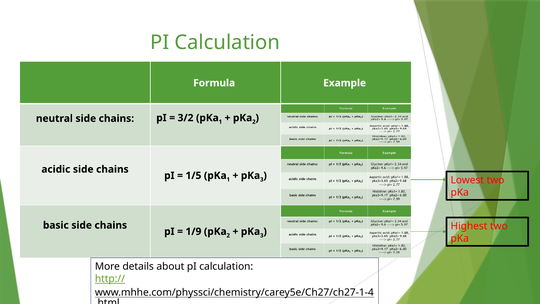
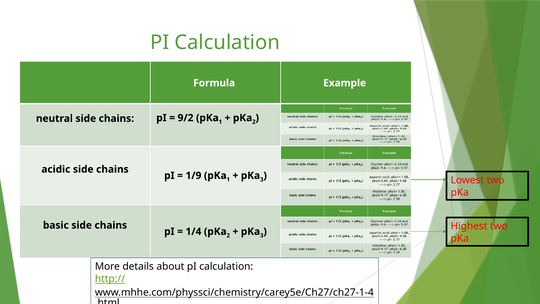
3/2: 3/2 -> 9/2 (186, 118)
1/5: 1/5 -> 1/9 (193, 175)
1/9: 1/9 -> 1/4 (193, 231)
